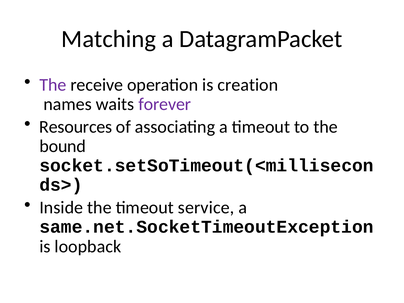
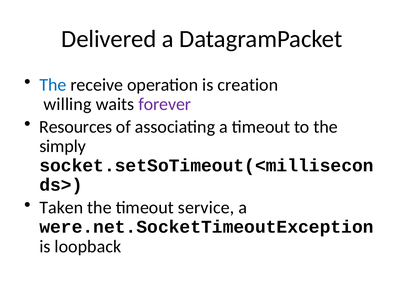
Matching: Matching -> Delivered (109, 39)
The colour: purple -> blue (53, 85)
names: names -> willing (68, 104)
bound: bound -> simply (63, 146)
Inside: Inside -> Taken (61, 208)
same.net.SocketTimeoutException: same.net.SocketTimeoutException -> were.net.SocketTimeoutException (207, 227)
